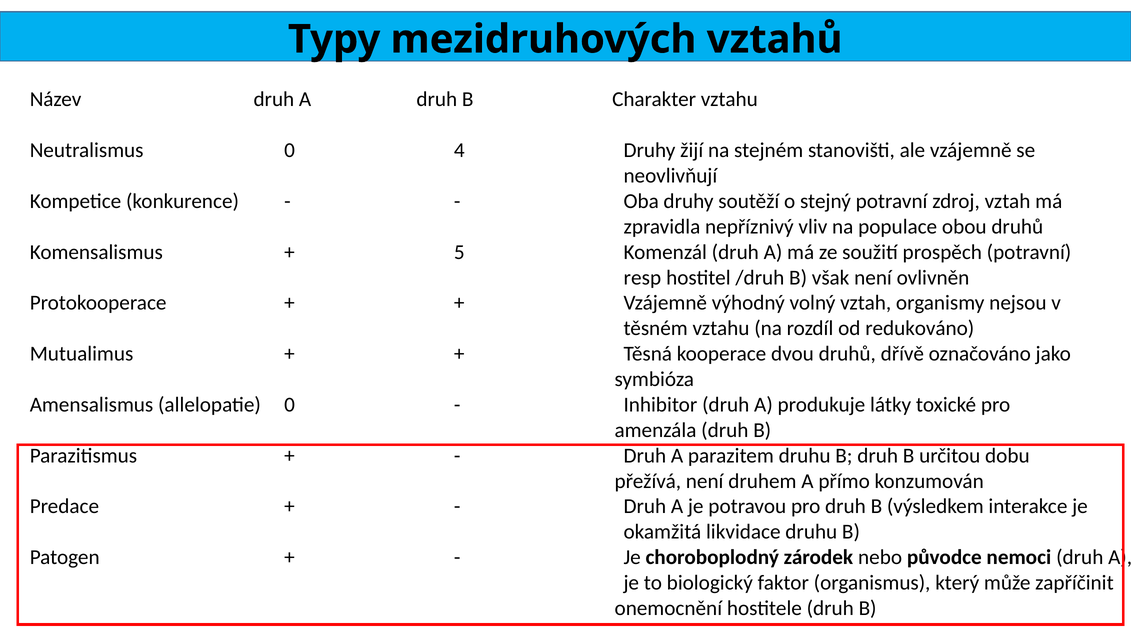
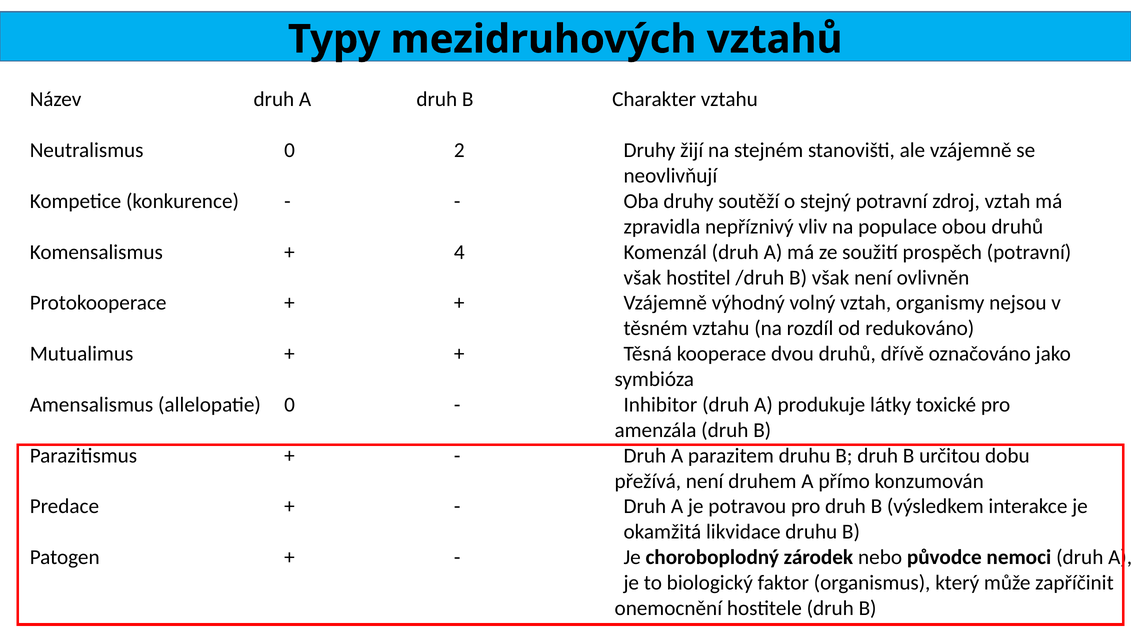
4: 4 -> 2 (459, 150)
5: 5 -> 4 (459, 252)
resp: resp -> však (642, 278)
